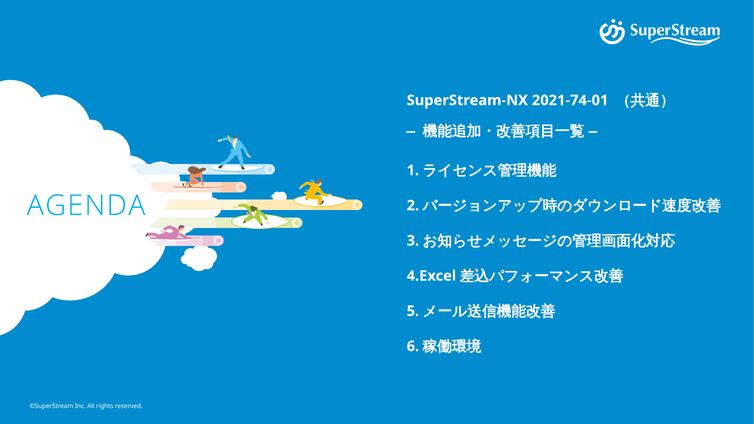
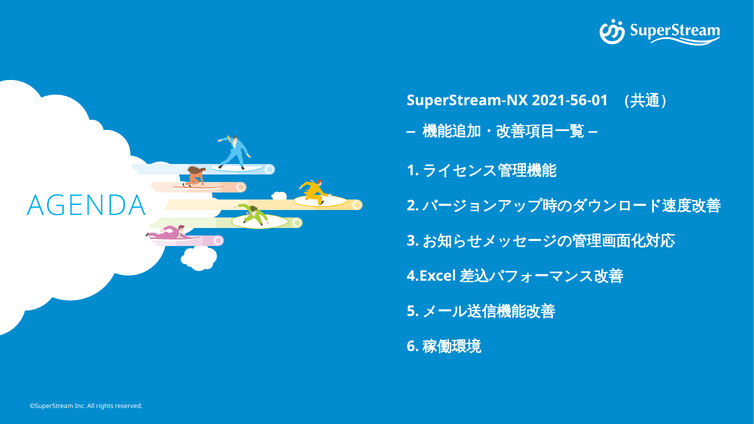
2021-74-01: 2021-74-01 -> 2021-56-01 (570, 100)
